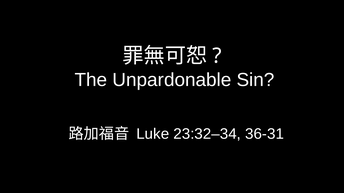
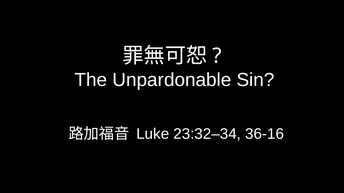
36-31: 36-31 -> 36-16 (265, 134)
